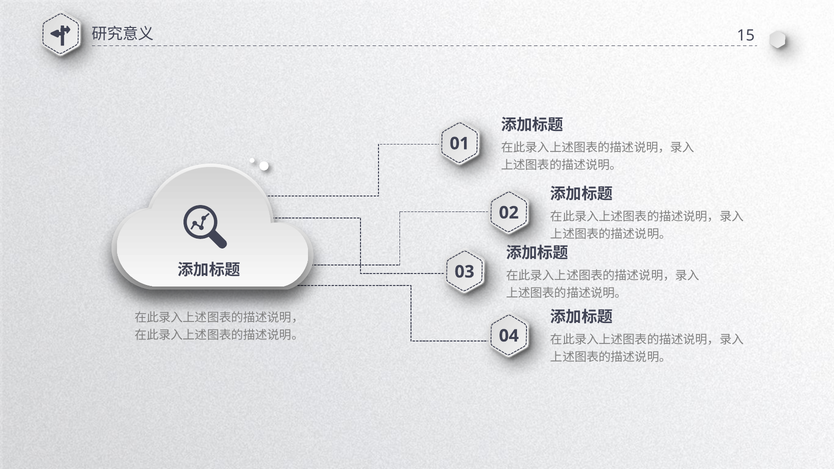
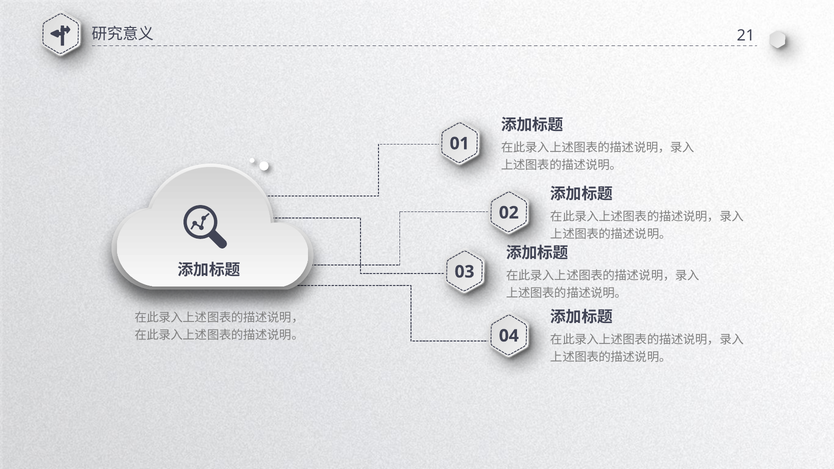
15: 15 -> 21 (746, 36)
